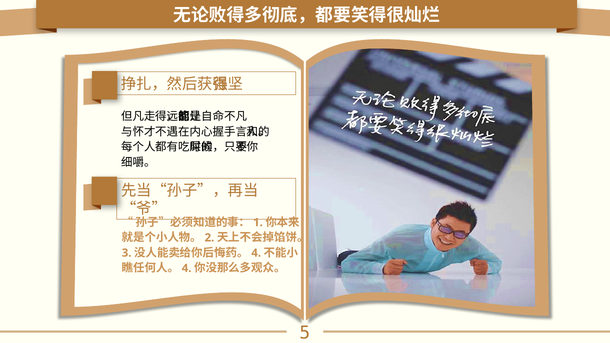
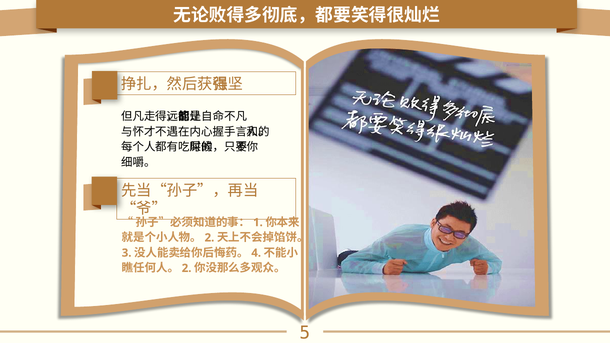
4: 4 -> 2 (187, 268)
